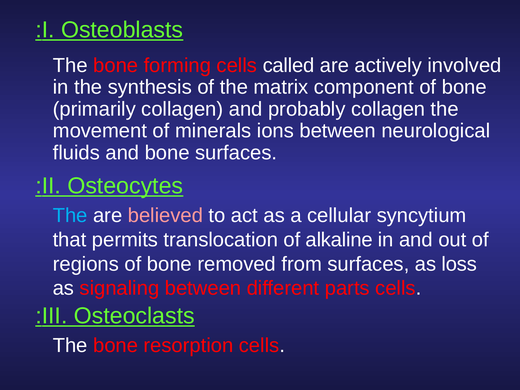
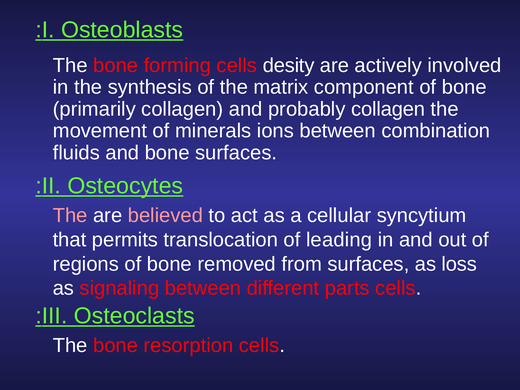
called: called -> desity (289, 65)
neurological: neurological -> combination (436, 131)
The colour: light blue -> pink (70, 215)
alkaline: alkaline -> leading (339, 240)
